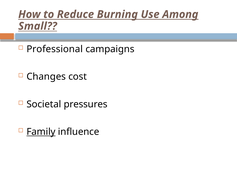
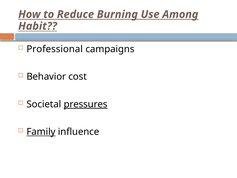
Small: Small -> Habit (38, 26)
Changes: Changes -> Behavior (46, 77)
pressures underline: none -> present (86, 104)
